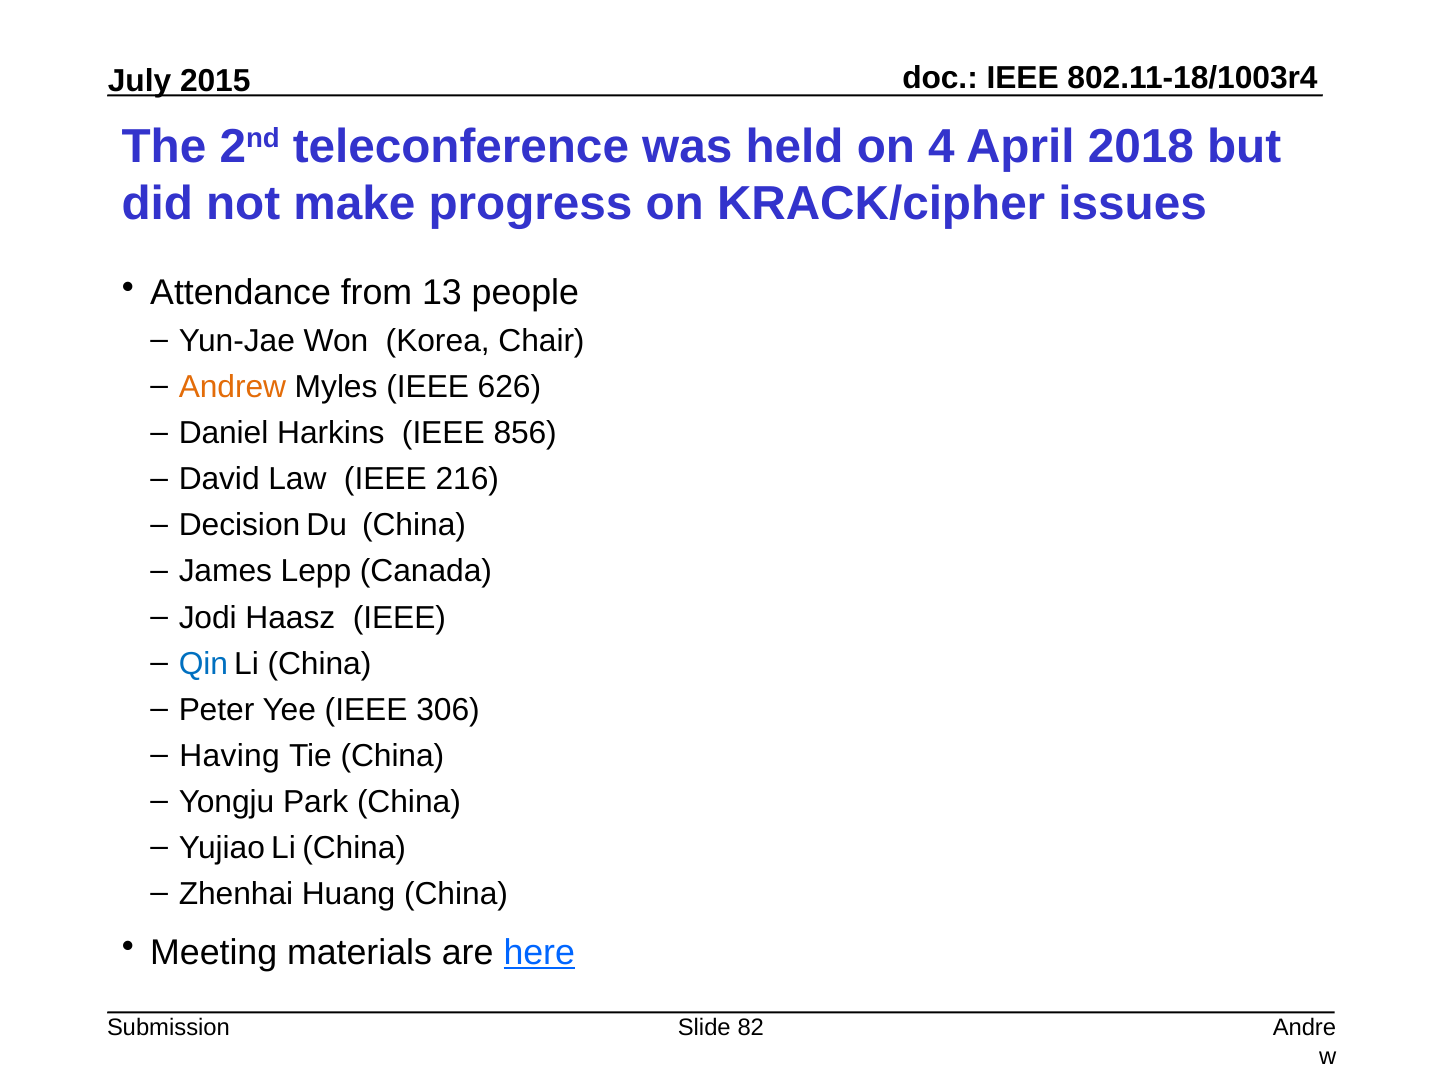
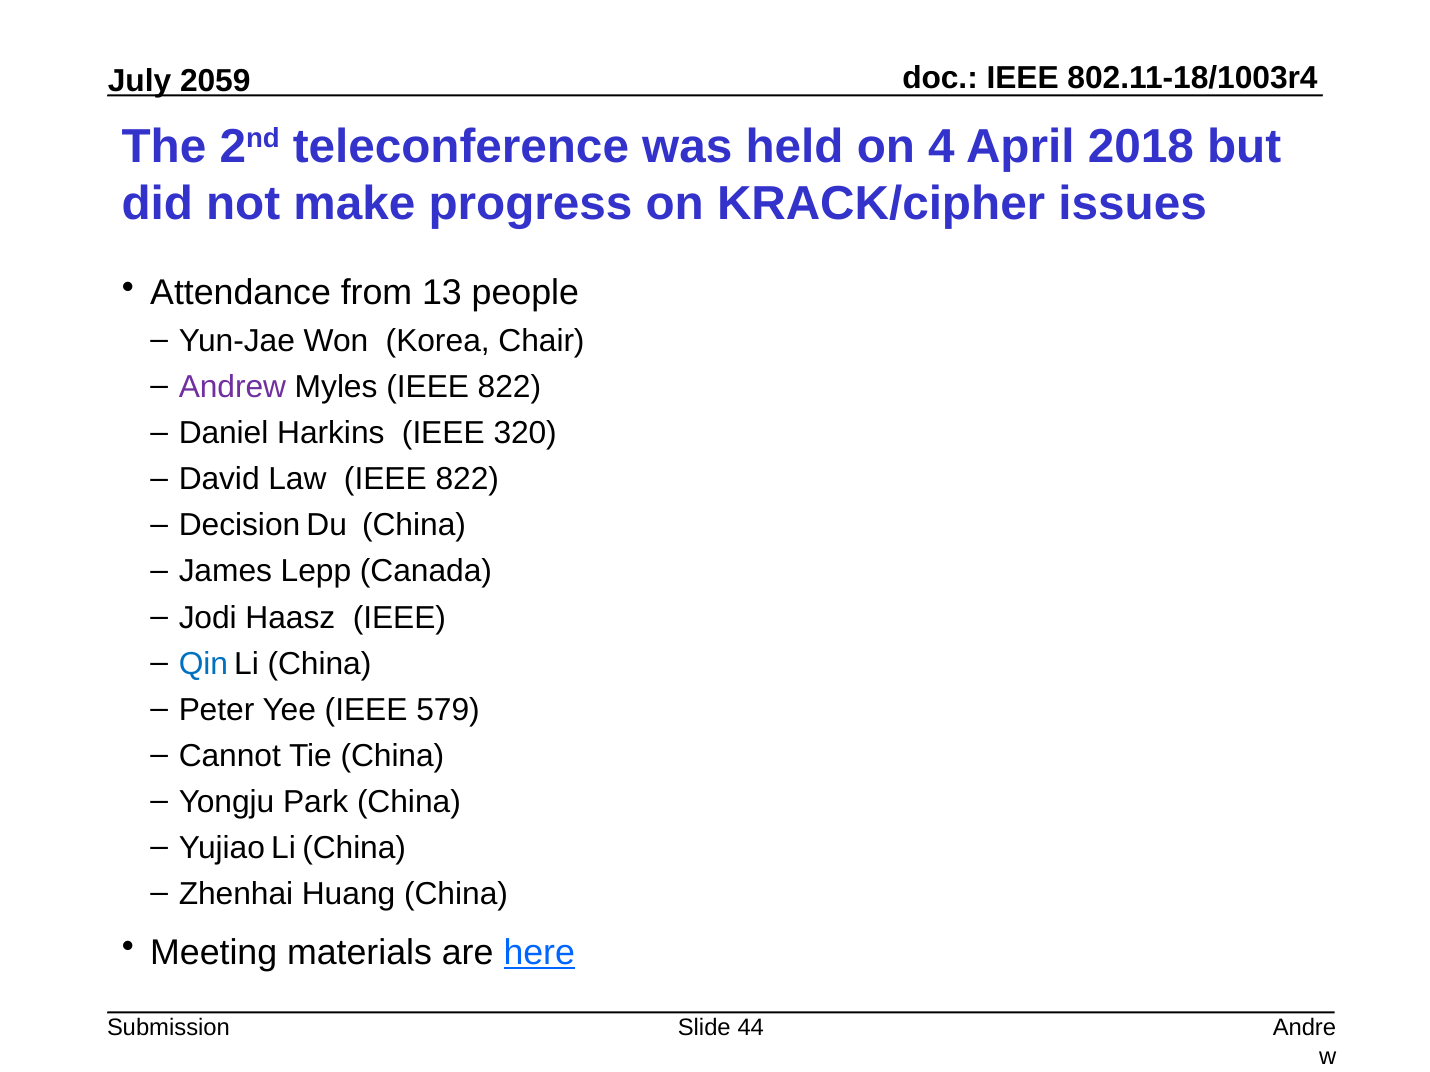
2015: 2015 -> 2059 (215, 81)
Andrew colour: orange -> purple (232, 388)
Myles IEEE 626: 626 -> 822 (509, 388)
856: 856 -> 320 (525, 434)
Law IEEE 216: 216 -> 822 (467, 480)
306: 306 -> 579 (448, 710)
Having: Having -> Cannot (230, 756)
82: 82 -> 44 (751, 1029)
